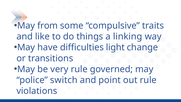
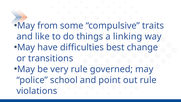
light: light -> best (115, 47)
switch: switch -> school (64, 80)
